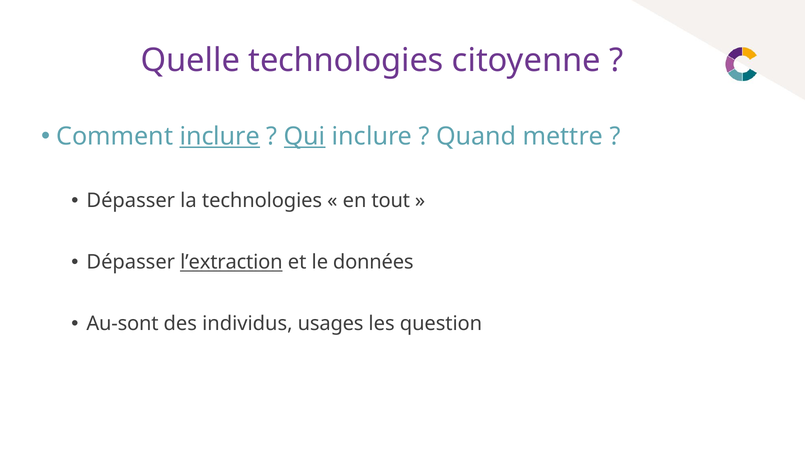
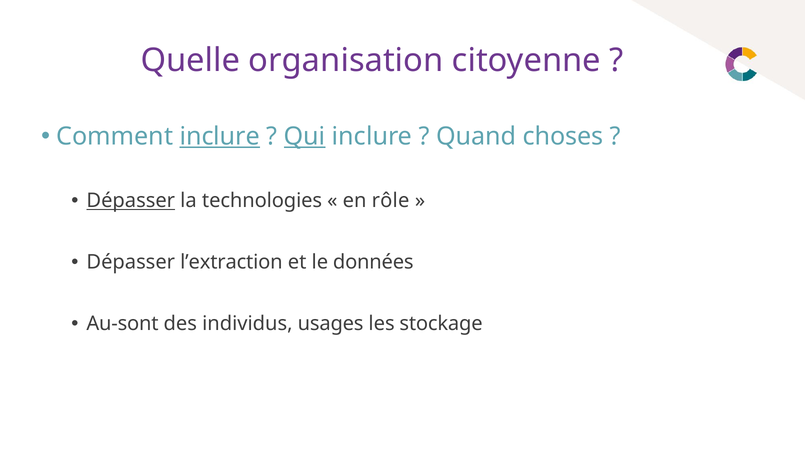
Quelle technologies: technologies -> organisation (346, 60)
mettre: mettre -> choses (563, 137)
Dépasser underline: none -> present (131, 201)
tout: tout -> rôle (391, 201)
l’extraction underline: present -> none (231, 262)
question: question -> stockage (441, 324)
